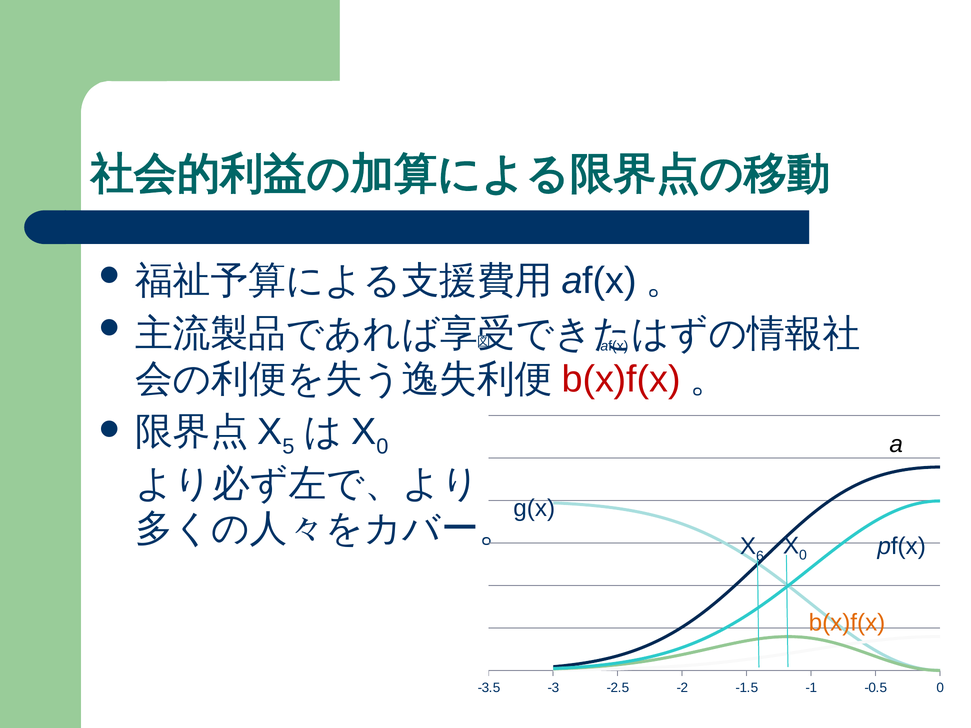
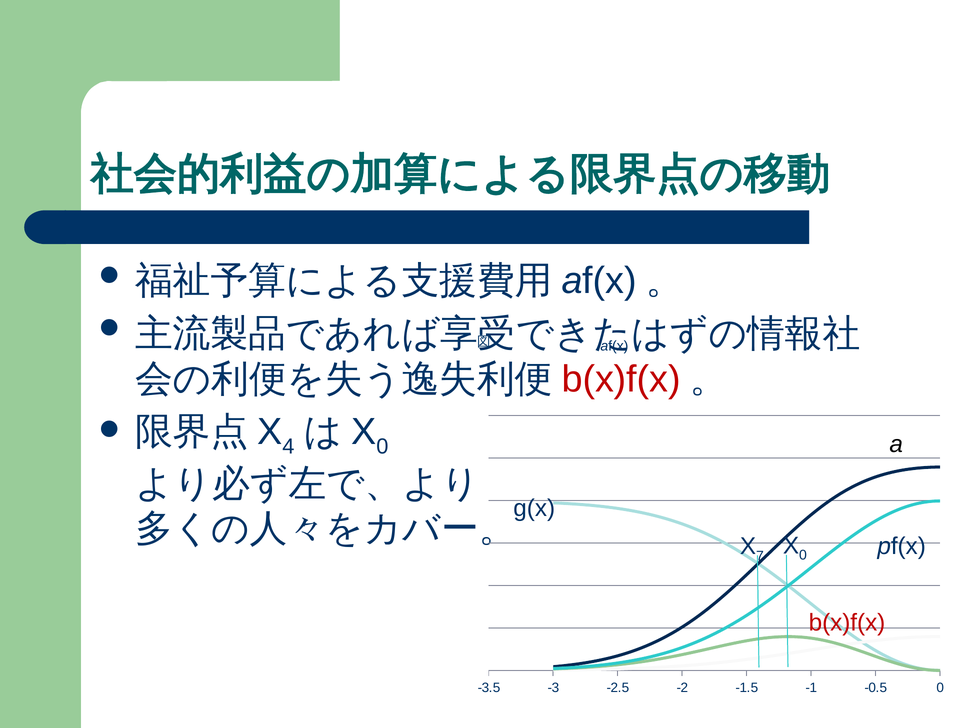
5: 5 -> 4 (288, 447)
6: 6 -> 7 (760, 556)
b(x)f(x colour: orange -> red (847, 623)
